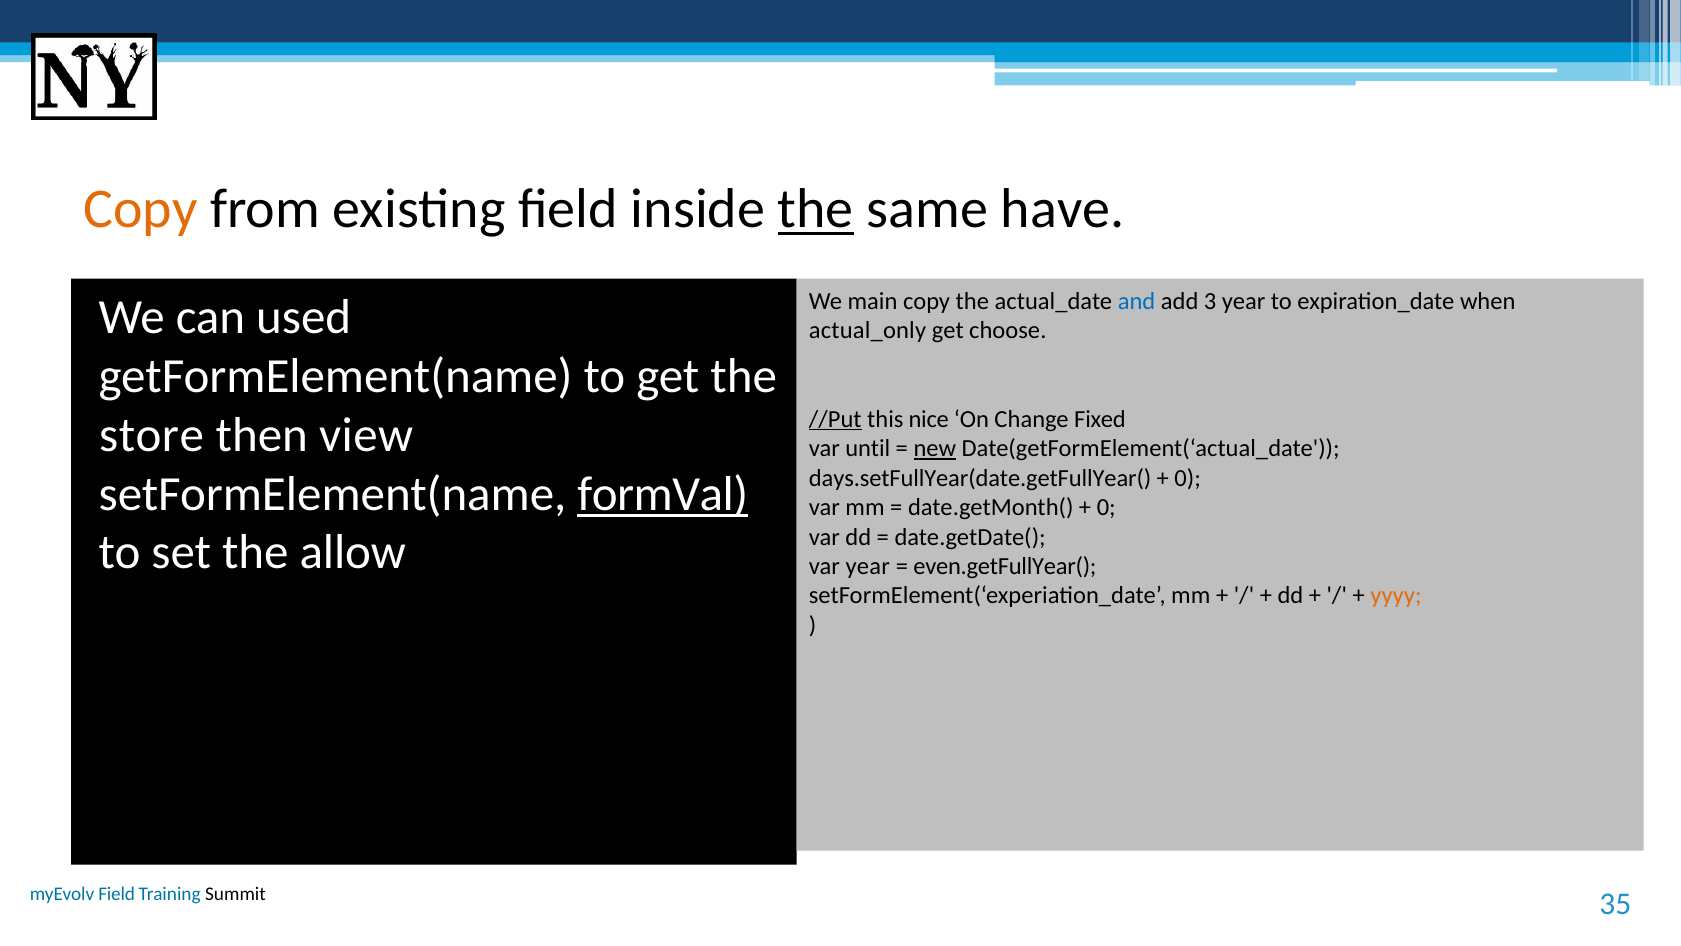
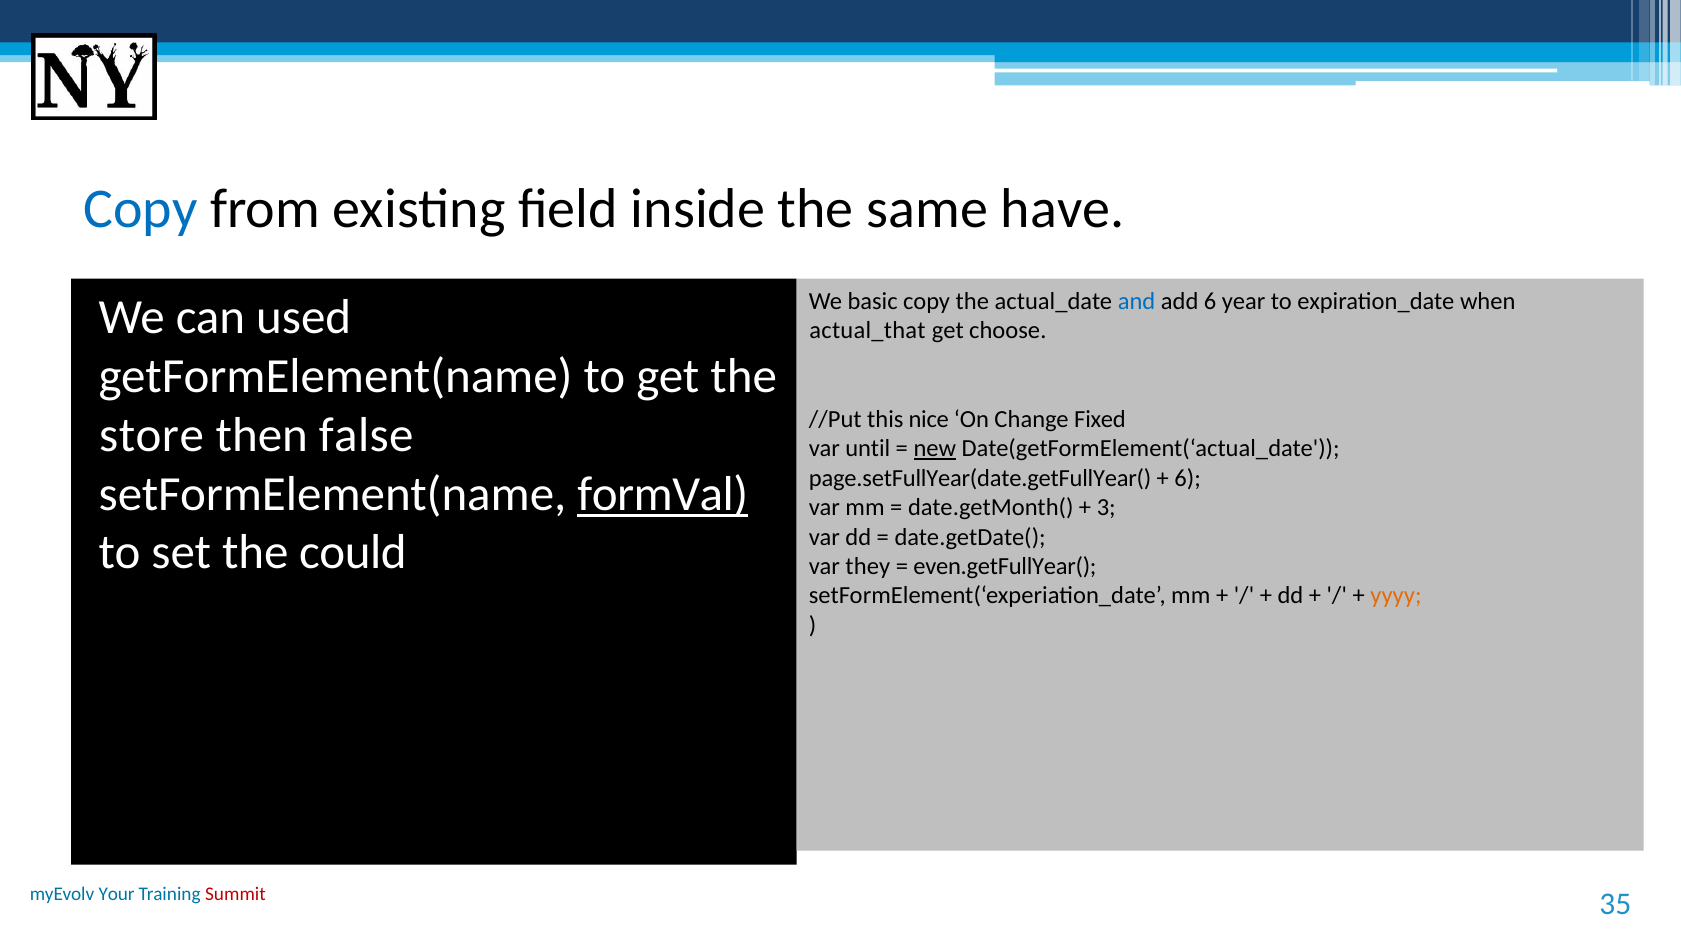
Copy colour: orange -> blue (141, 209)
the underline: present -> none (816, 209)
main: main -> basic (873, 301)
add 3: 3 -> 6 (1210, 301)
actual_only: actual_only -> actual_that (868, 331)
//Put underline: present -> none (835, 419)
view: view -> false (366, 435)
days.setFullYear(date.getFullYear(: days.setFullYear(date.getFullYear( -> page.setFullYear(date.getFullYear( (980, 478)
0: 0 -> 6 (1188, 478)
0: 0 -> 3 (1106, 507)
allow: allow -> could (353, 552)
var year: year -> they (868, 566)
myEvolv Field: Field -> Your (117, 894)
Summit colour: black -> red (235, 894)
